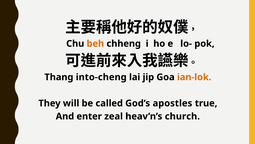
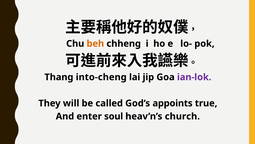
ian-lok colour: orange -> purple (194, 77)
apostles: apostles -> appoints (173, 103)
zeal: zeal -> soul (114, 116)
